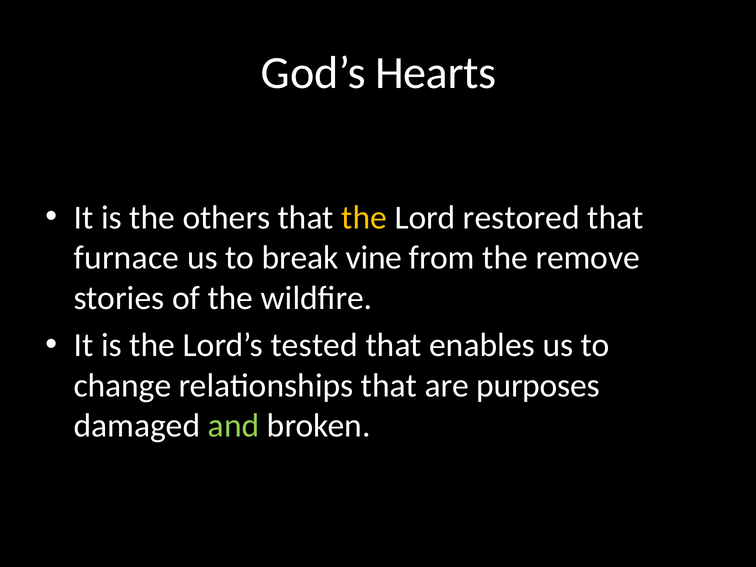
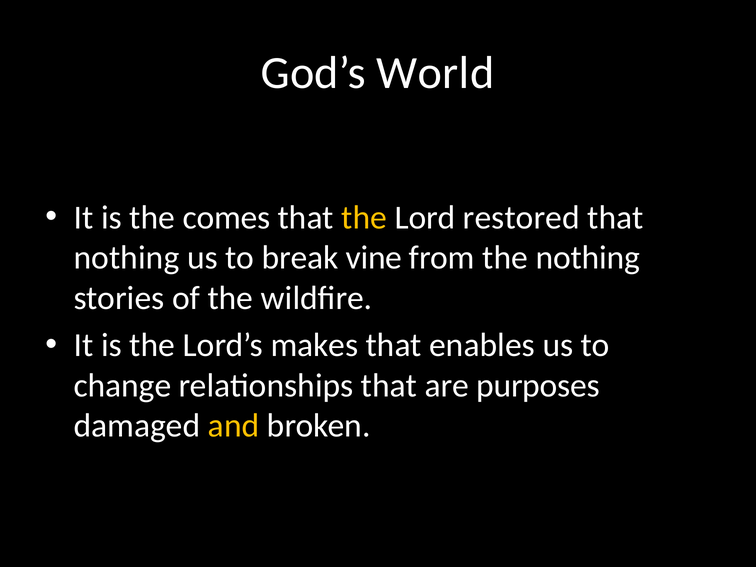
Hearts: Hearts -> World (435, 73)
others: others -> comes (227, 218)
furnace: furnace -> nothing (127, 258)
the remove: remove -> nothing (588, 258)
tested: tested -> makes (314, 345)
and colour: light green -> yellow (234, 426)
